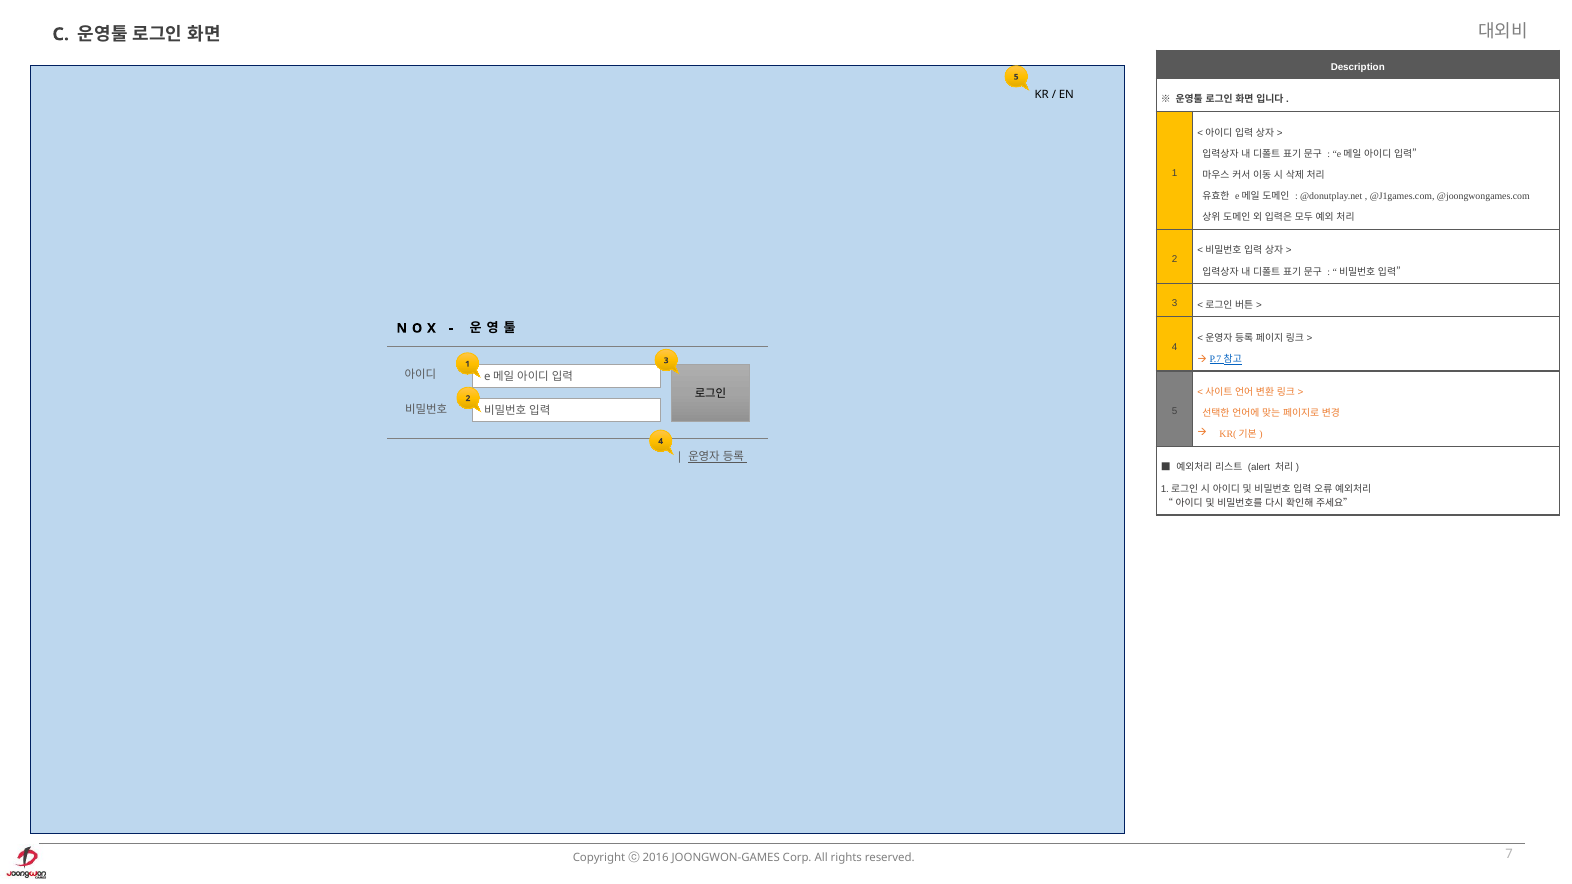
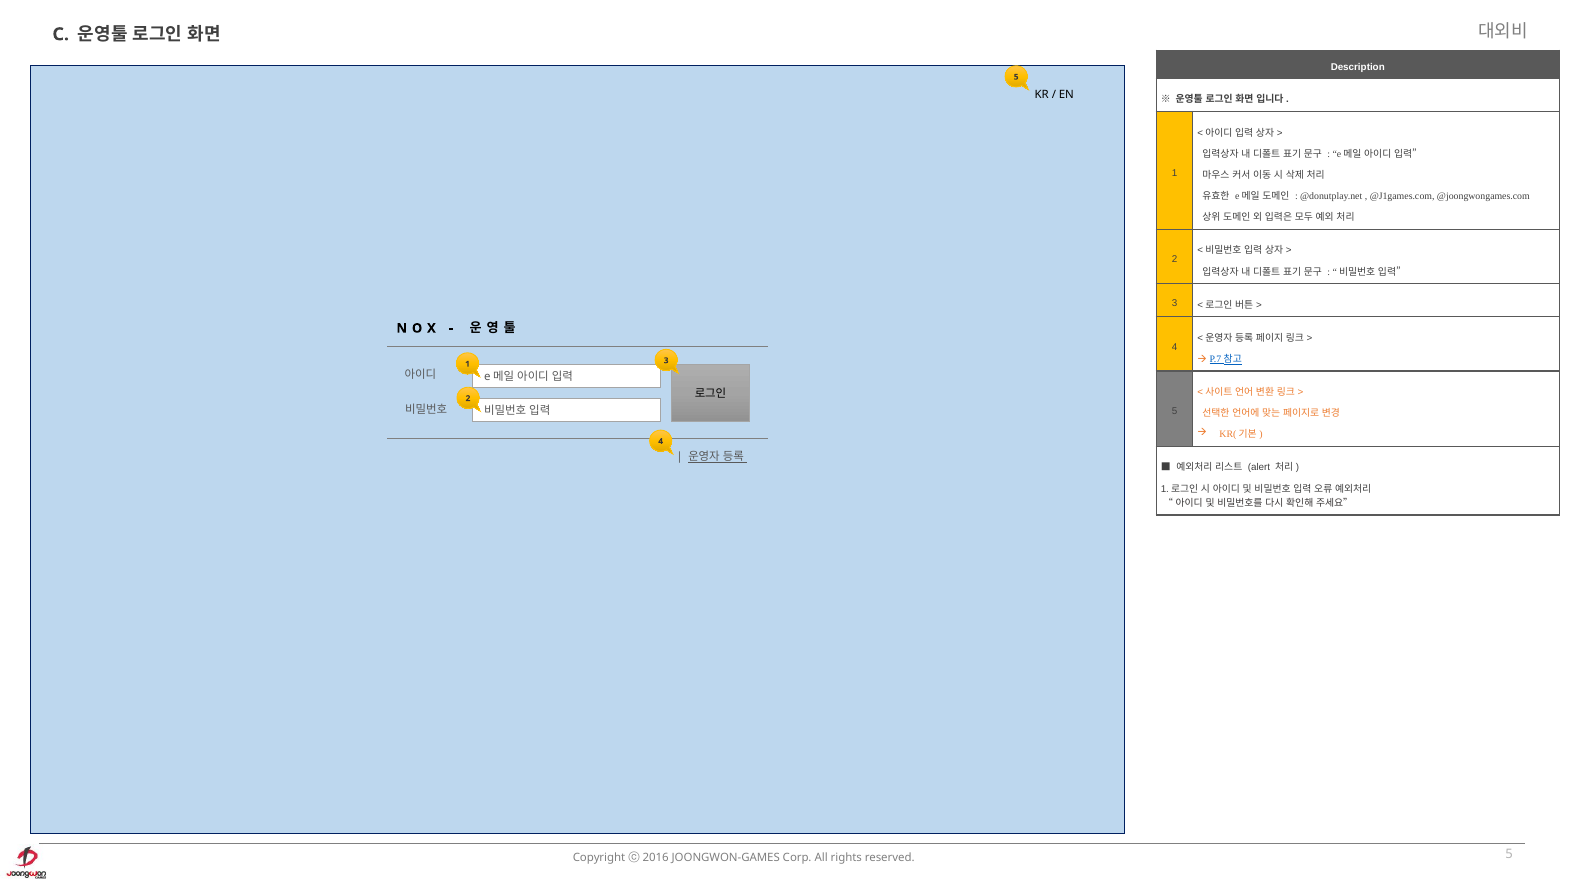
7: 7 -> 5 (1509, 854)
